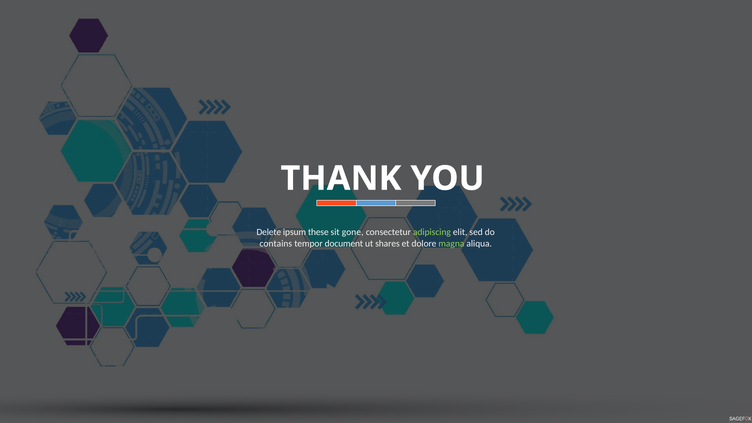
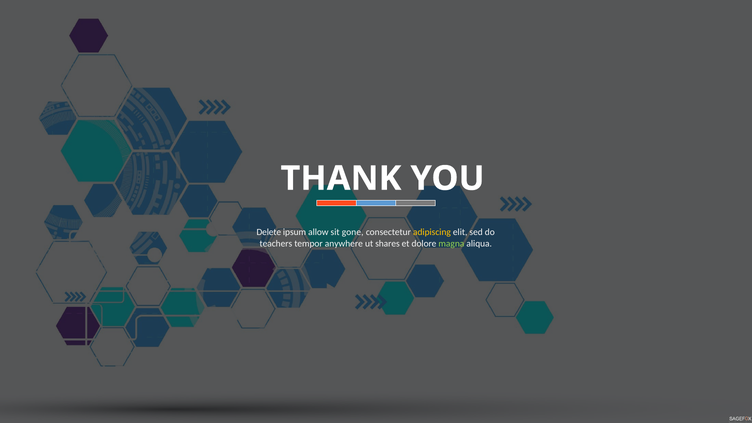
these: these -> allow (318, 232)
adipiscing colour: light green -> yellow (432, 232)
contains: contains -> teachers (276, 243)
document: document -> anywhere (344, 243)
